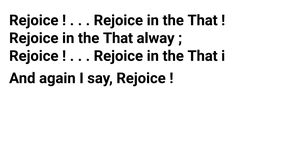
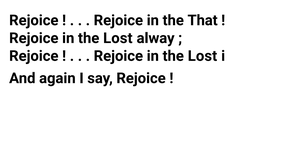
That: That -> Lost (118, 38)
That: That -> Lost (202, 56)
